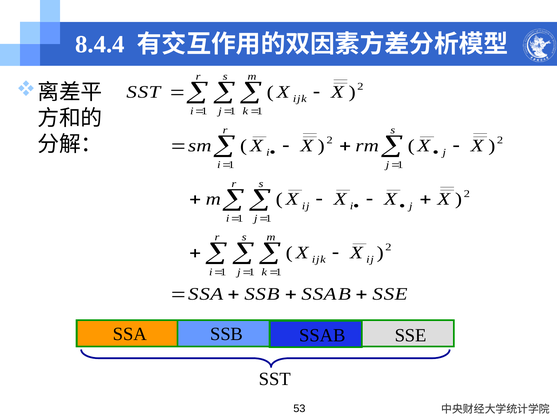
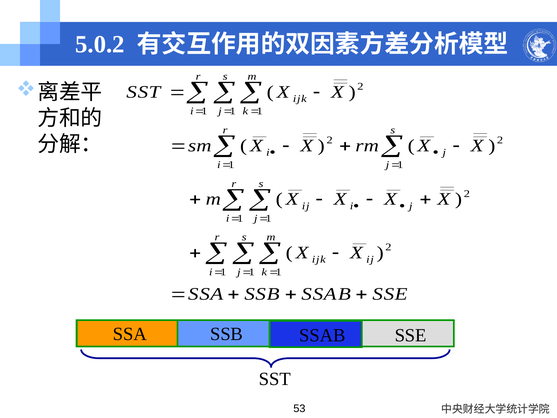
8.4.4: 8.4.4 -> 5.0.2 (100, 44)
